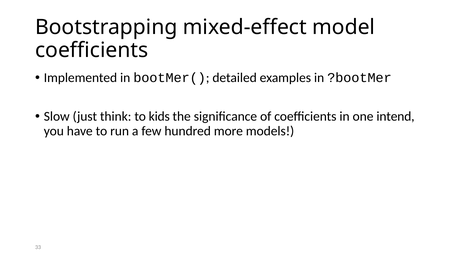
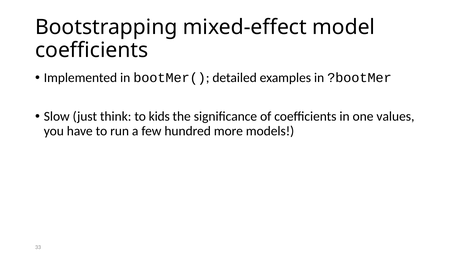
intend: intend -> values (395, 117)
